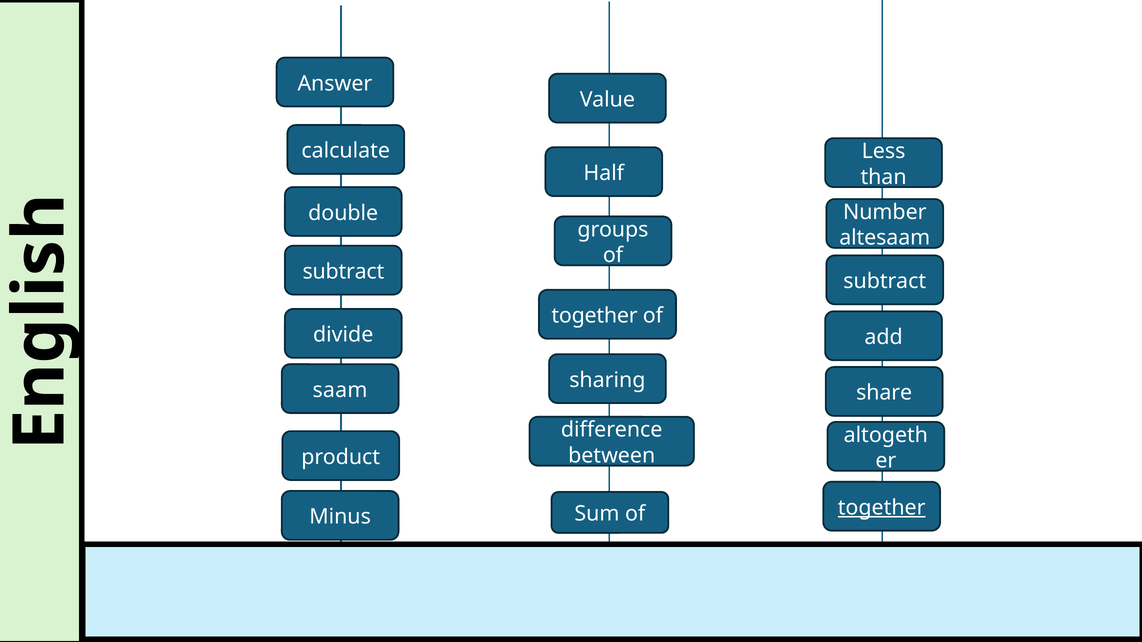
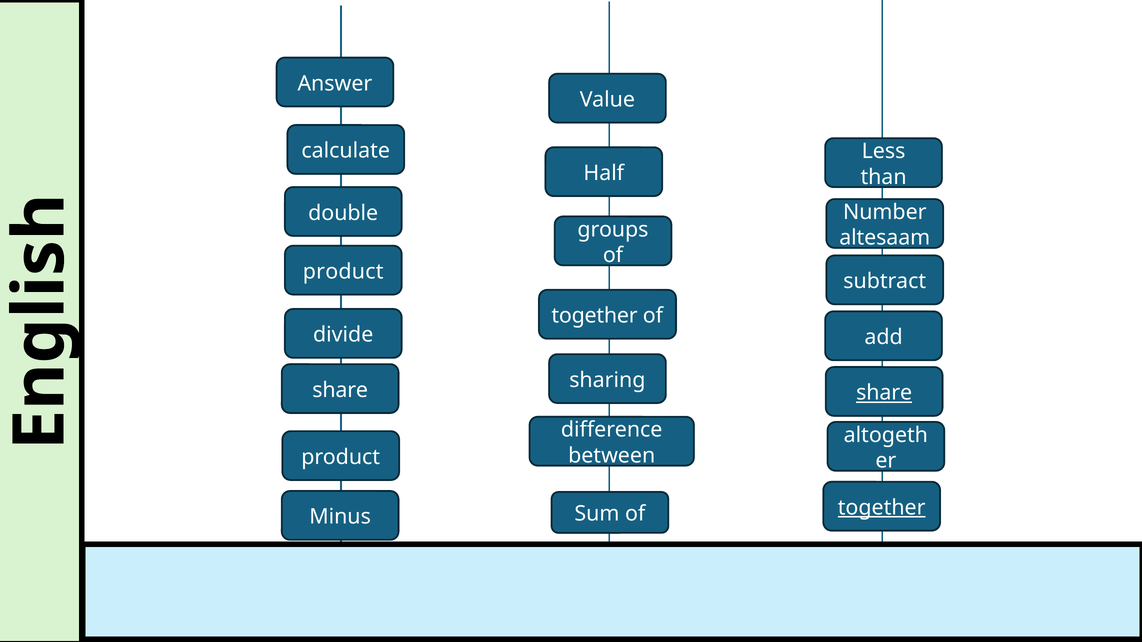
subtract: subtract -> product (343, 272)
saam: saam -> share (340, 390)
share underline: none -> present (884, 393)
